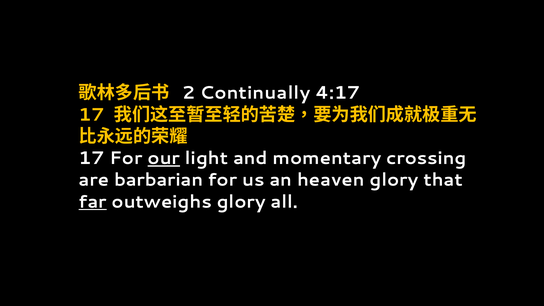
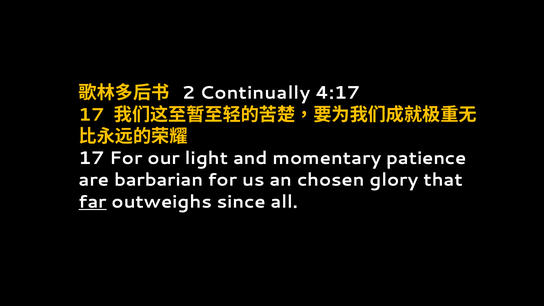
our underline: present -> none (164, 158)
crossing: crossing -> patience (426, 158)
heaven: heaven -> chosen (331, 180)
outweighs glory: glory -> since (241, 202)
